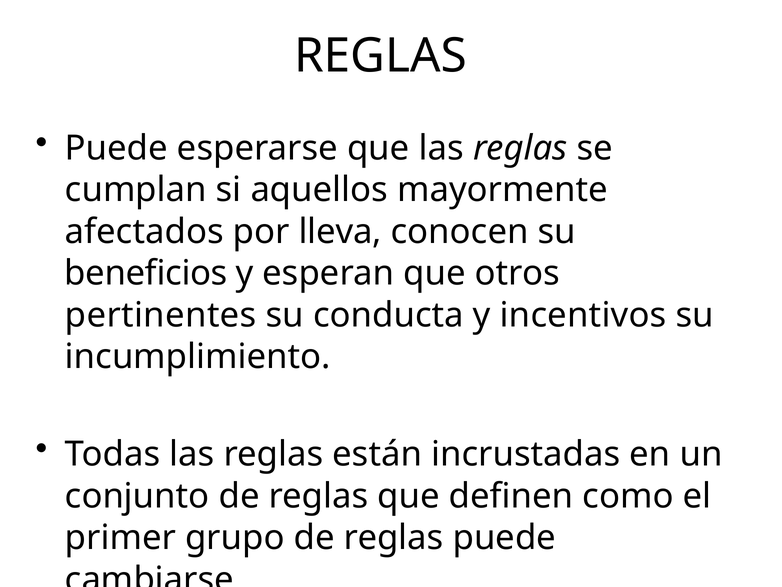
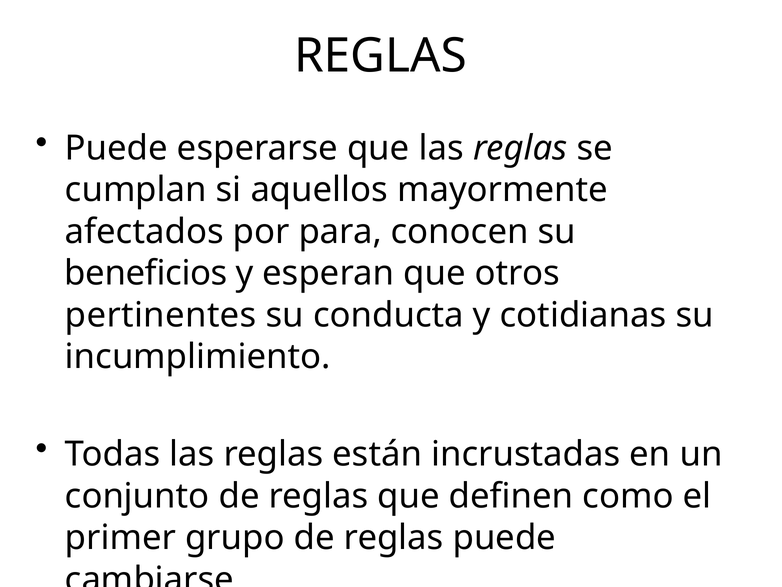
lleva: lleva -> para (340, 231)
incentivos: incentivos -> cotidianas (583, 315)
